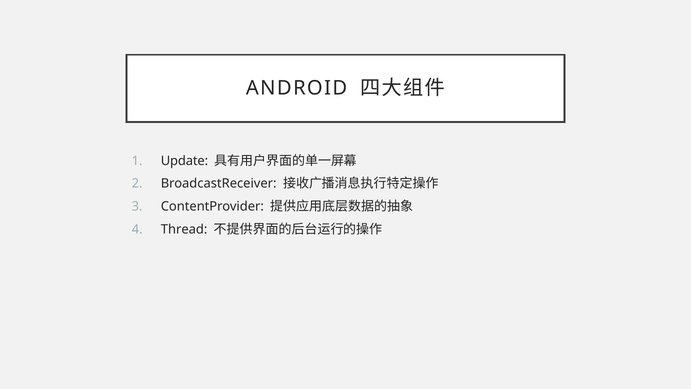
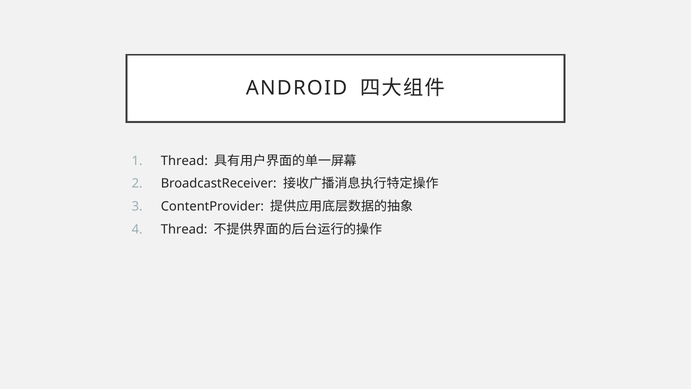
Update: Update -> Thread (184, 161)
